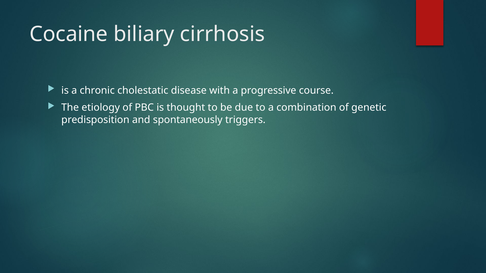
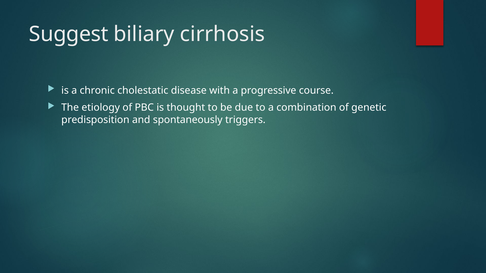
Cocaine: Cocaine -> Suggest (69, 34)
